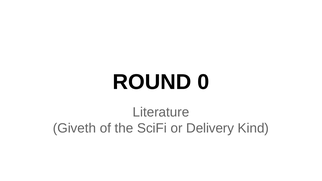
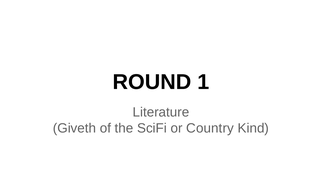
0: 0 -> 1 (203, 82)
Delivery: Delivery -> Country (210, 128)
